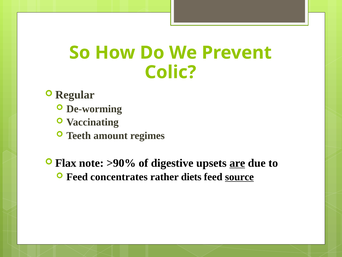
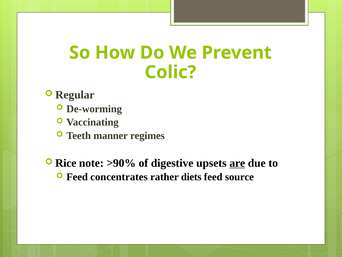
amount: amount -> manner (111, 135)
Flax: Flax -> Rice (66, 163)
source underline: present -> none (239, 177)
